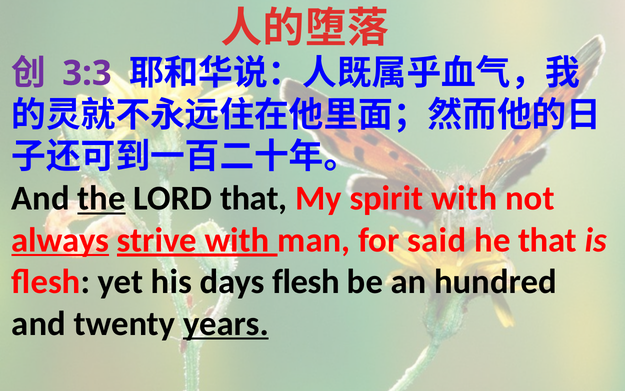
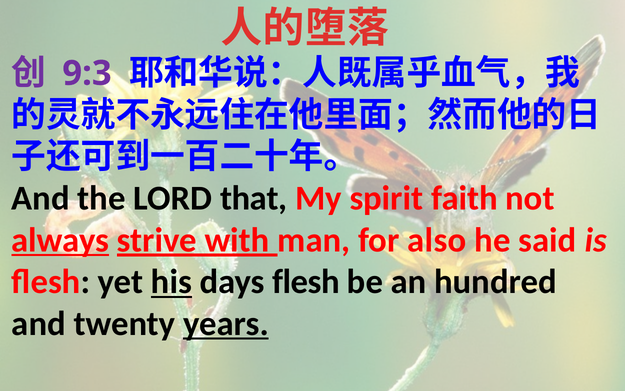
3:3: 3:3 -> 9:3 (87, 73)
the underline: present -> none (101, 198)
spirit with: with -> faith (464, 198)
said: said -> also (437, 240)
he that: that -> said (547, 240)
his underline: none -> present (171, 282)
